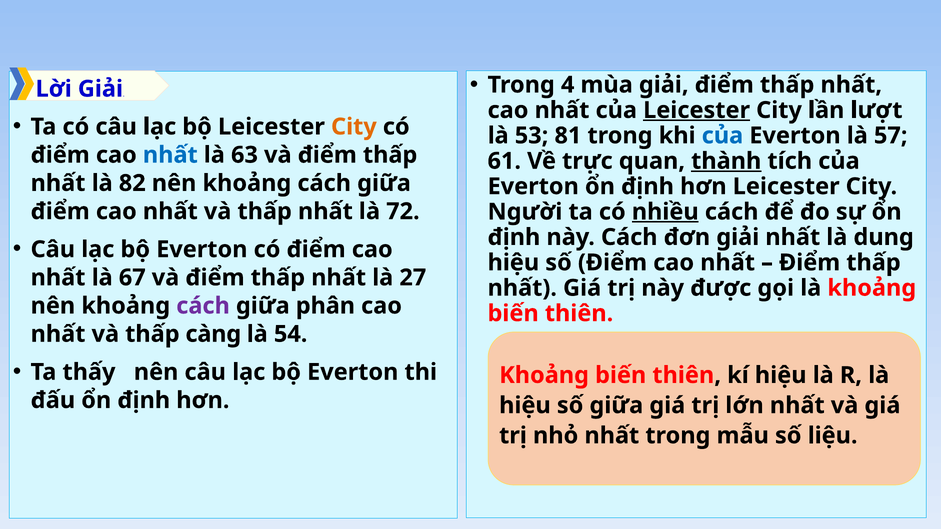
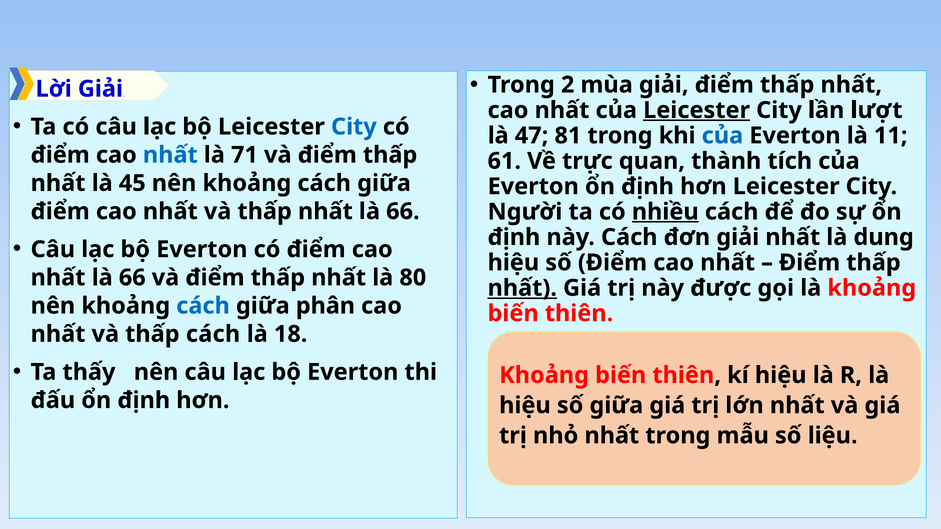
4: 4 -> 2 (568, 85)
City colour: orange -> blue (354, 127)
53: 53 -> 47 (532, 136)
57: 57 -> 11 (891, 136)
63: 63 -> 71 (244, 155)
thành underline: present -> none (726, 161)
82: 82 -> 45 (132, 183)
thấp nhất là 72: 72 -> 66 (403, 212)
67: 67 -> 66 (132, 278)
27: 27 -> 80 (413, 278)
nhất underline: none -> present (522, 288)
cách colour: purple -> blue (203, 306)
thấp càng: càng -> cách (213, 334)
54: 54 -> 18 (291, 334)
